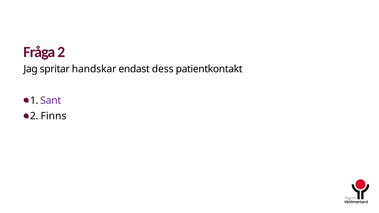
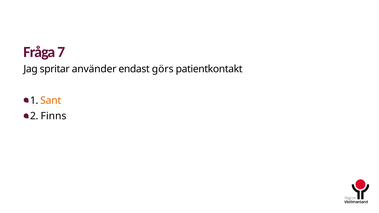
Fråga 2: 2 -> 7 (61, 52)
handskar: handskar -> använder (94, 69)
dess: dess -> görs (163, 69)
Sant colour: purple -> orange (51, 100)
